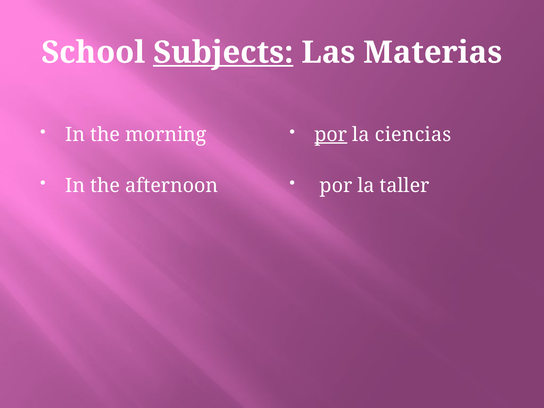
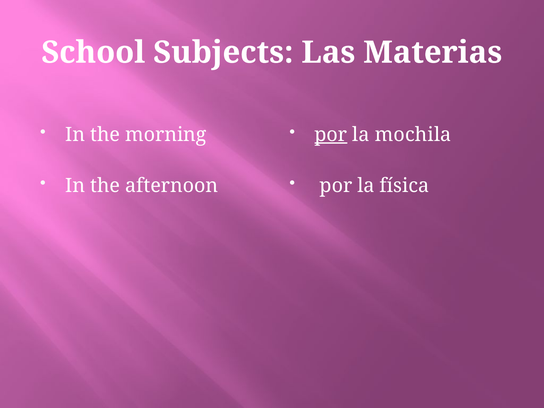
Subjects underline: present -> none (223, 52)
ciencias: ciencias -> mochila (413, 135)
taller: taller -> física (404, 186)
